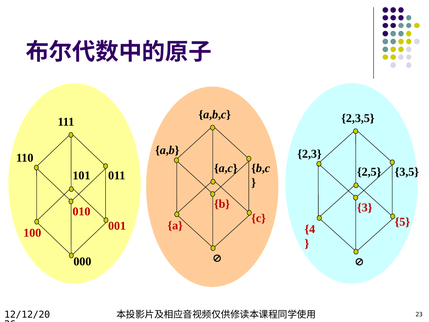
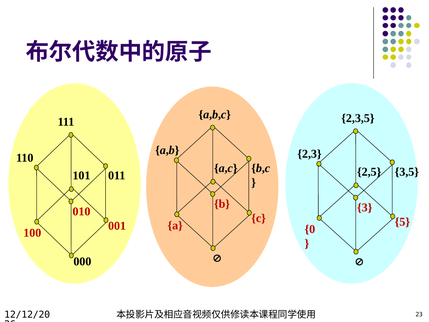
4: 4 -> 0 (310, 229)
